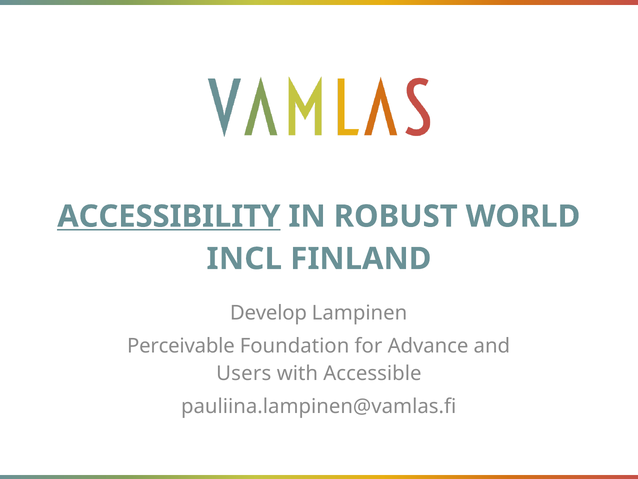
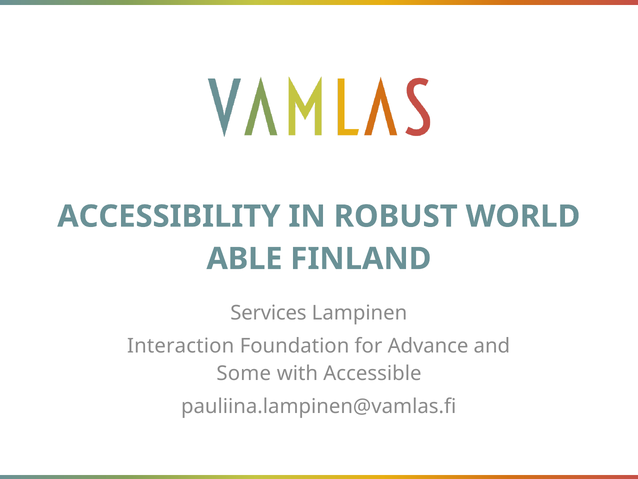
ACCESSIBILITY underline: present -> none (169, 216)
INCL: INCL -> ABLE (244, 259)
Develop: Develop -> Services (268, 313)
Perceivable: Perceivable -> Interaction (181, 346)
Users: Users -> Some (244, 373)
